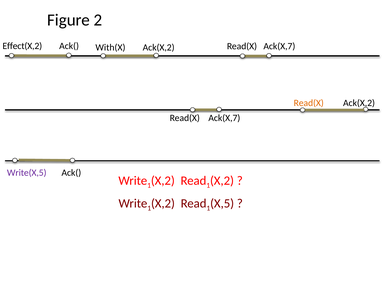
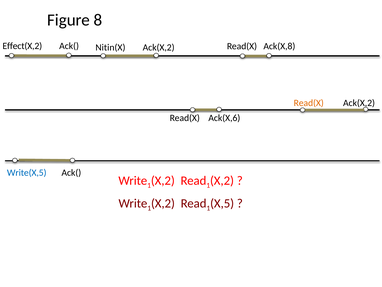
2: 2 -> 8 (98, 20)
With(X: With(X -> Nitin(X (110, 47)
Ack(X,2 Read(X Ack(X,7: Ack(X,7 -> Ack(X,8 (279, 46)
Ack(X,7: Ack(X,7 -> Ack(X,6 (224, 118)
Write(X,5 colour: purple -> blue (27, 172)
